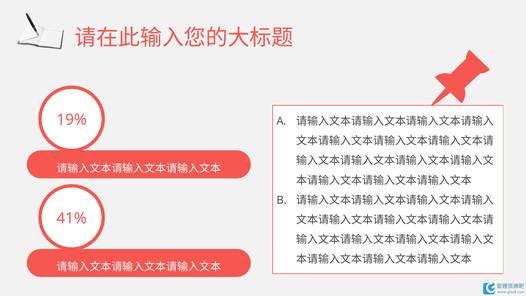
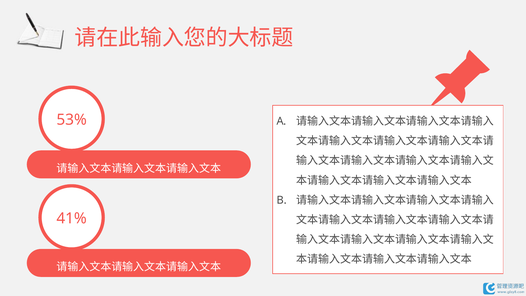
19%: 19% -> 53% (72, 120)
